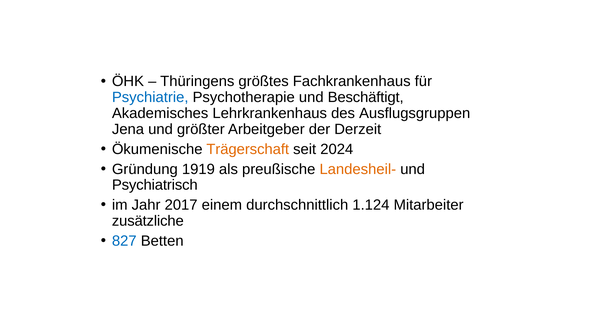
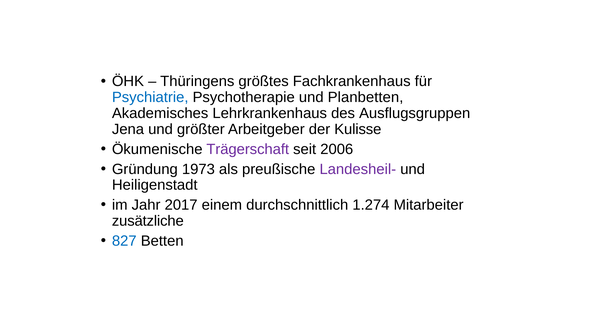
Beschäftigt: Beschäftigt -> Planbetten (366, 98)
Derzeit: Derzeit -> Kulisse (358, 130)
Trägerschaft colour: orange -> purple (248, 149)
2024: 2024 -> 2006 (337, 149)
1919: 1919 -> 1973 (198, 169)
Landesheil- colour: orange -> purple (358, 169)
Psychiatrisch: Psychiatrisch -> Heiligenstadt (155, 185)
1.124: 1.124 -> 1.274 (371, 205)
